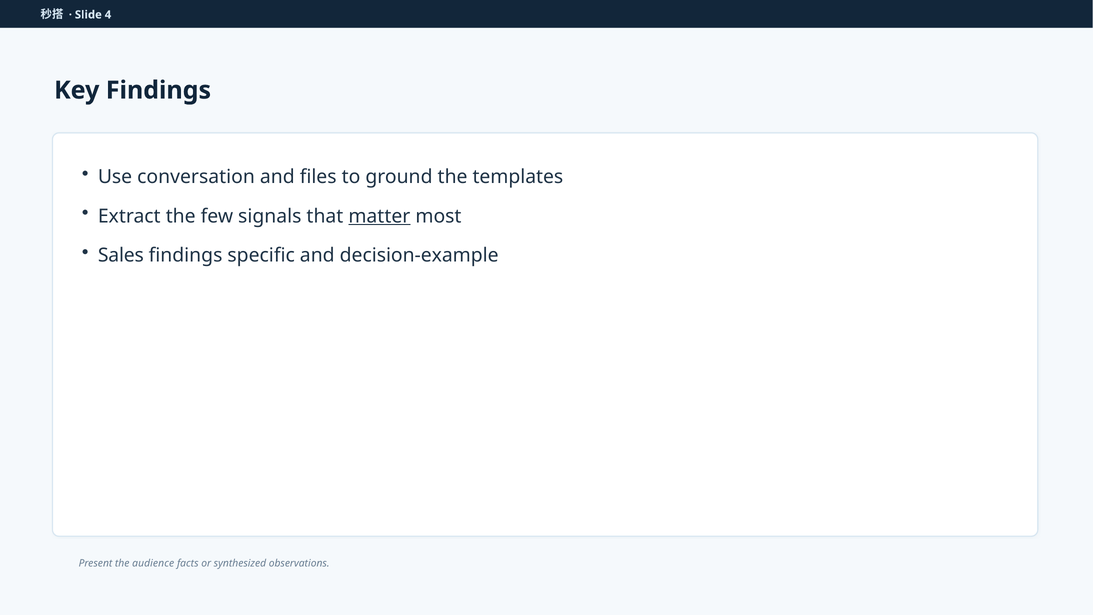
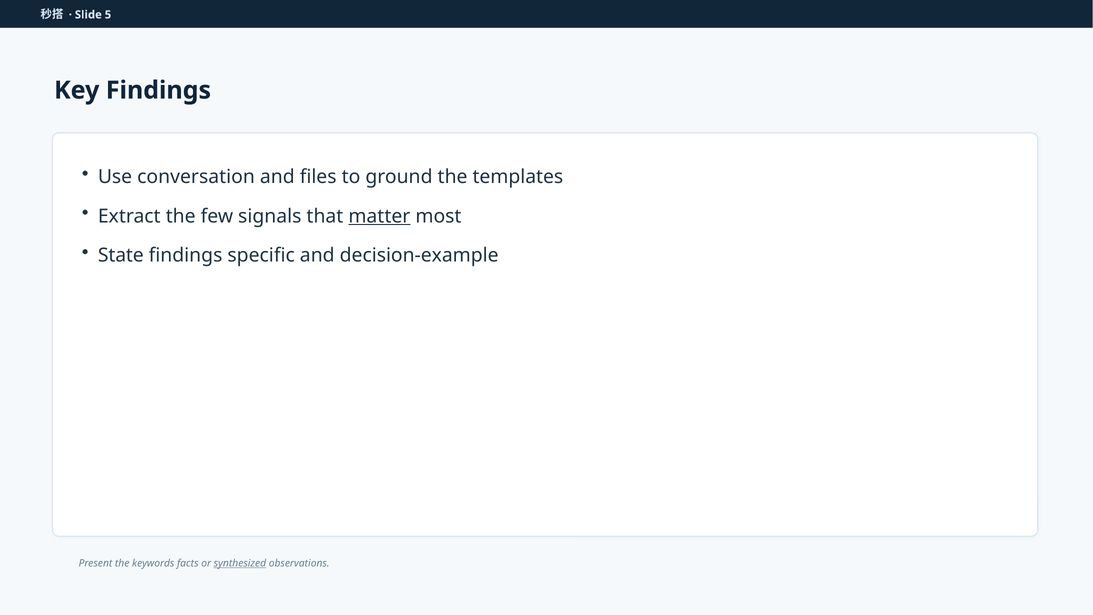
4: 4 -> 5 (108, 15)
Sales: Sales -> State (121, 255)
audience: audience -> keywords (153, 563)
synthesized underline: none -> present (240, 563)
